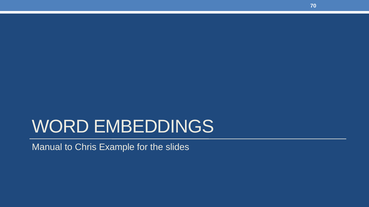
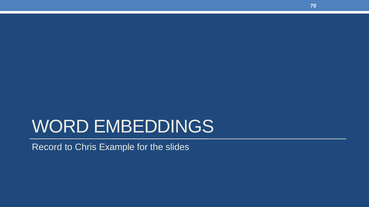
Manual: Manual -> Record (47, 148)
